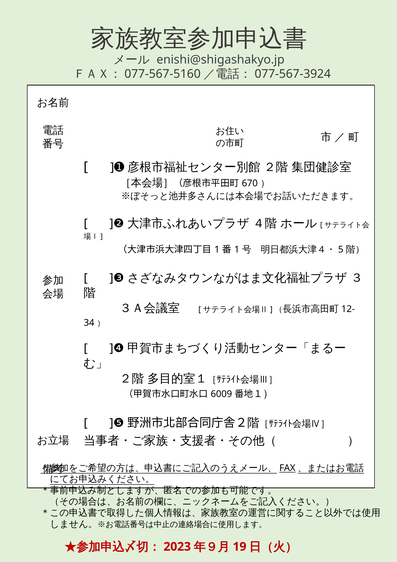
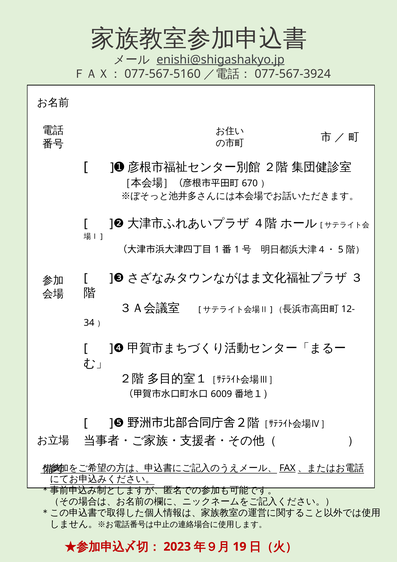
enishi@shigashakyo.jp underline: none -> present (221, 60)
